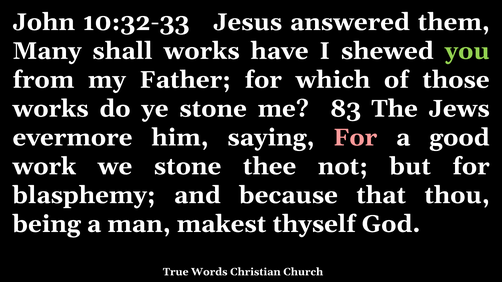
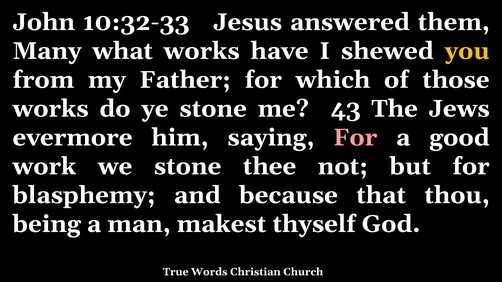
shall: shall -> what (123, 51)
you colour: light green -> yellow (467, 51)
83: 83 -> 43 (346, 109)
